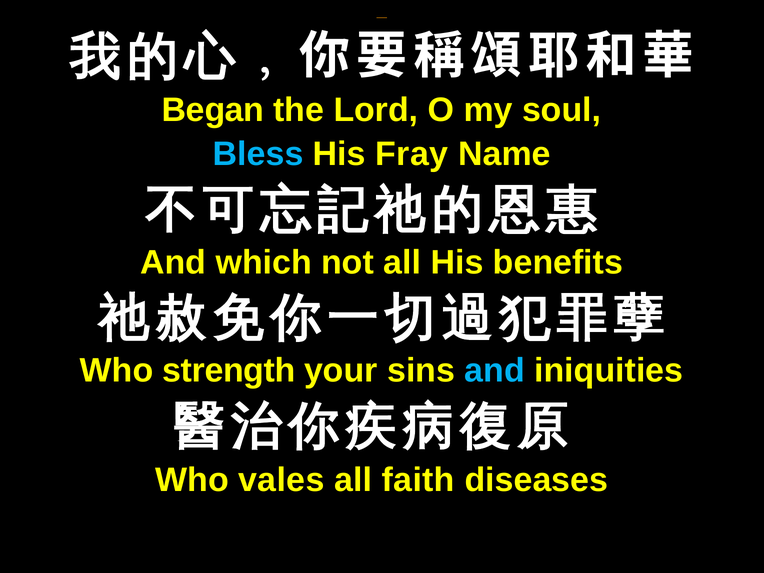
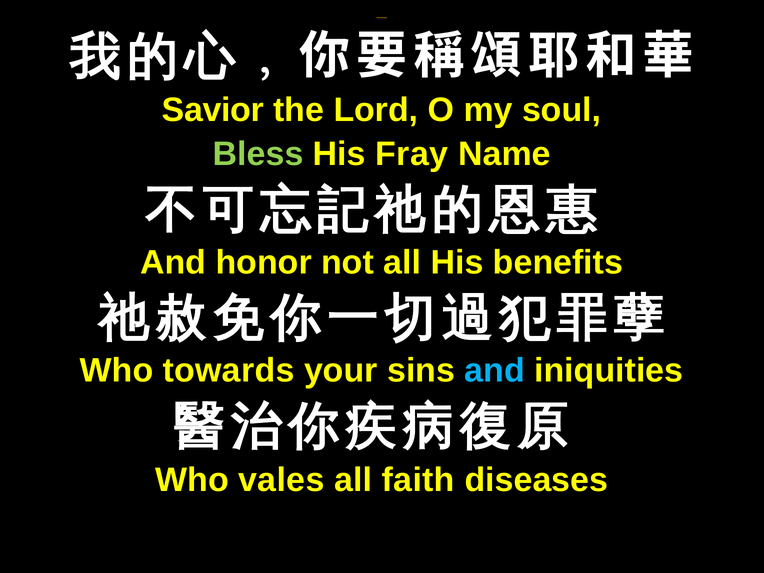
Began: Began -> Savior (213, 110)
Bless colour: light blue -> light green (258, 154)
which: which -> honor (264, 262)
strength: strength -> towards (229, 371)
